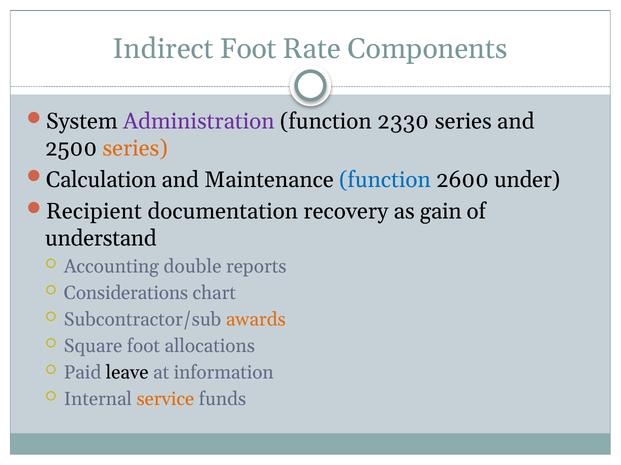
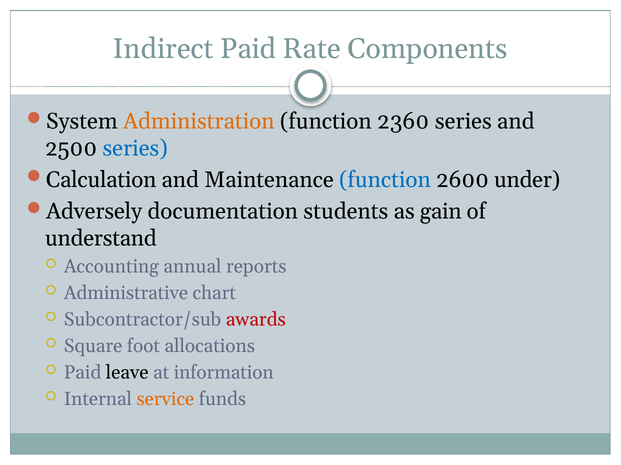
Indirect Foot: Foot -> Paid (248, 49)
Administration colour: purple -> orange (199, 122)
2330: 2330 -> 2360 (403, 122)
series colour: orange -> blue (135, 149)
Recipient: Recipient -> Adversely (94, 212)
recovery: recovery -> students (346, 212)
double: double -> annual (192, 267)
Considerations: Considerations -> Administrative (126, 294)
awards colour: orange -> red (256, 320)
